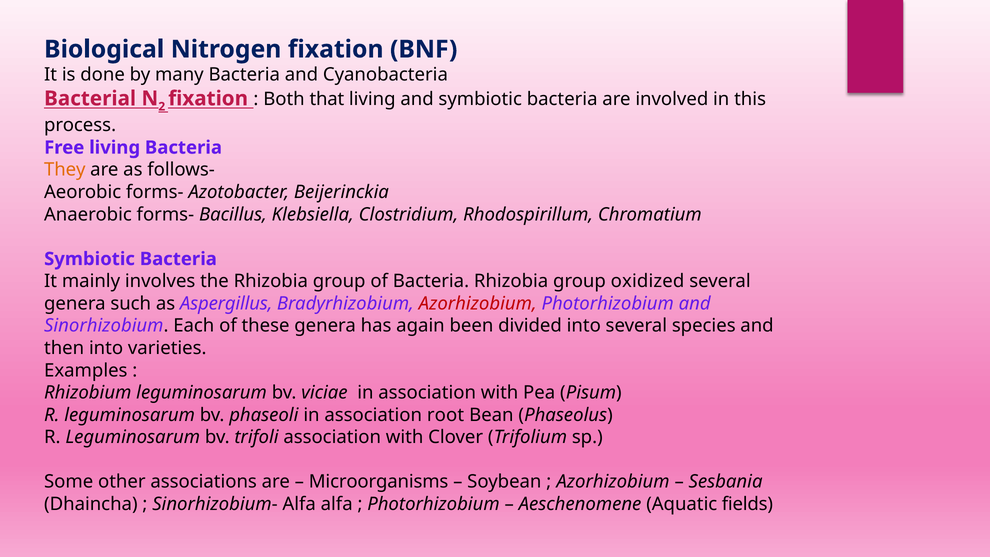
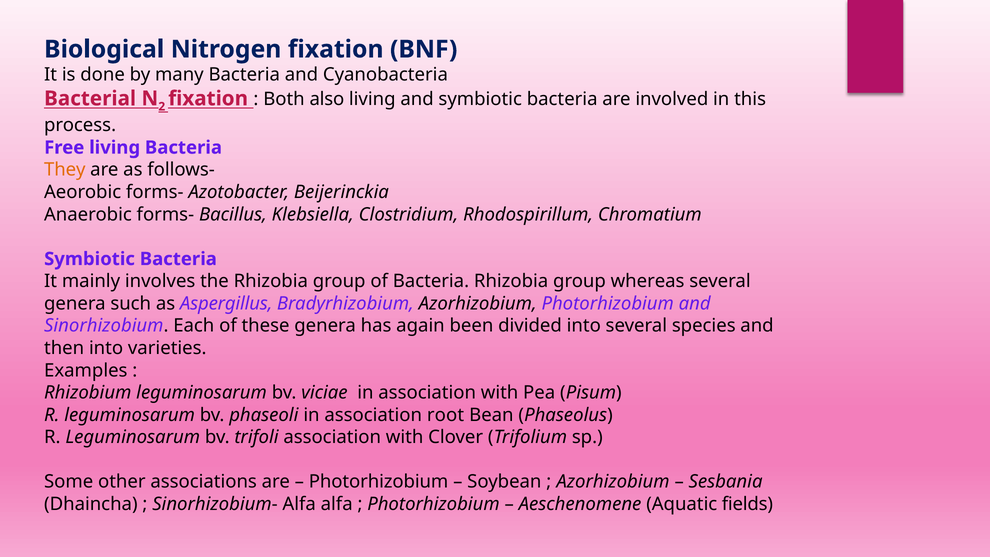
that: that -> also (327, 99)
oxidized: oxidized -> whereas (648, 281)
Azorhizobium colour: red -> black (478, 303)
Microorganisms: Microorganisms -> Photorhizobium (379, 482)
